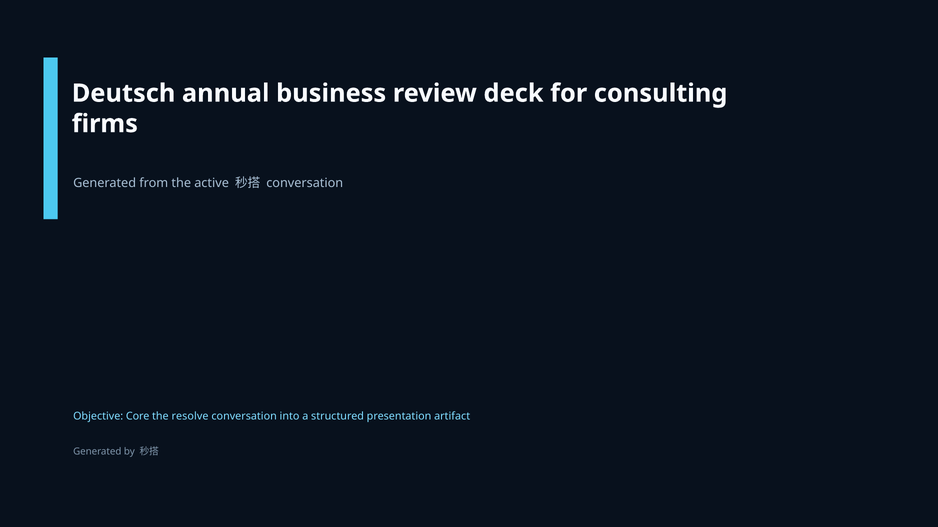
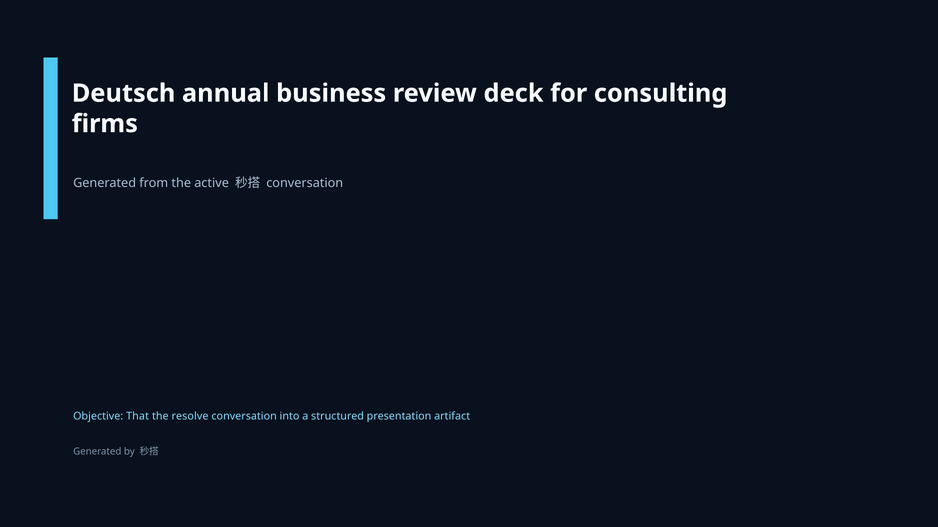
Core: Core -> That (138, 416)
